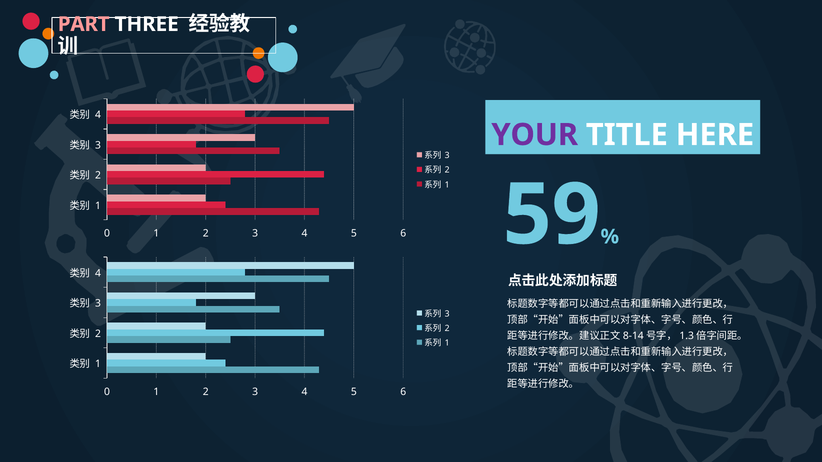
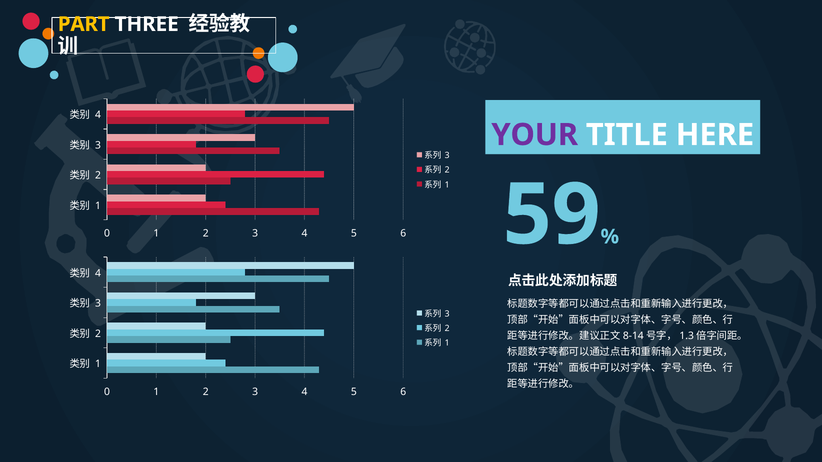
PART colour: pink -> yellow (84, 24)
